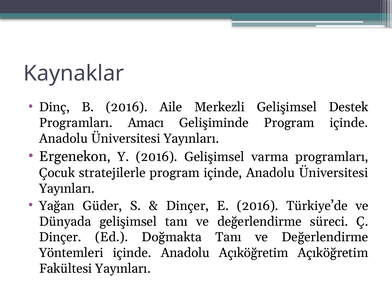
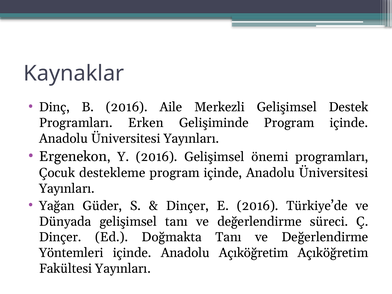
Amacı: Amacı -> Erken (146, 123)
varma: varma -> önemi (270, 157)
stratejilerle: stratejilerle -> destekleme (112, 173)
